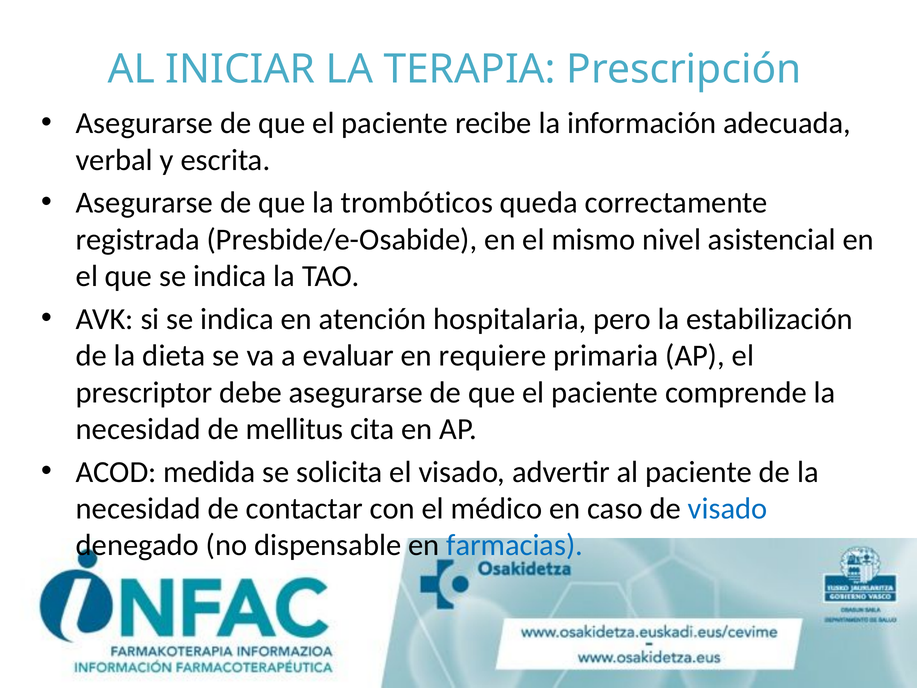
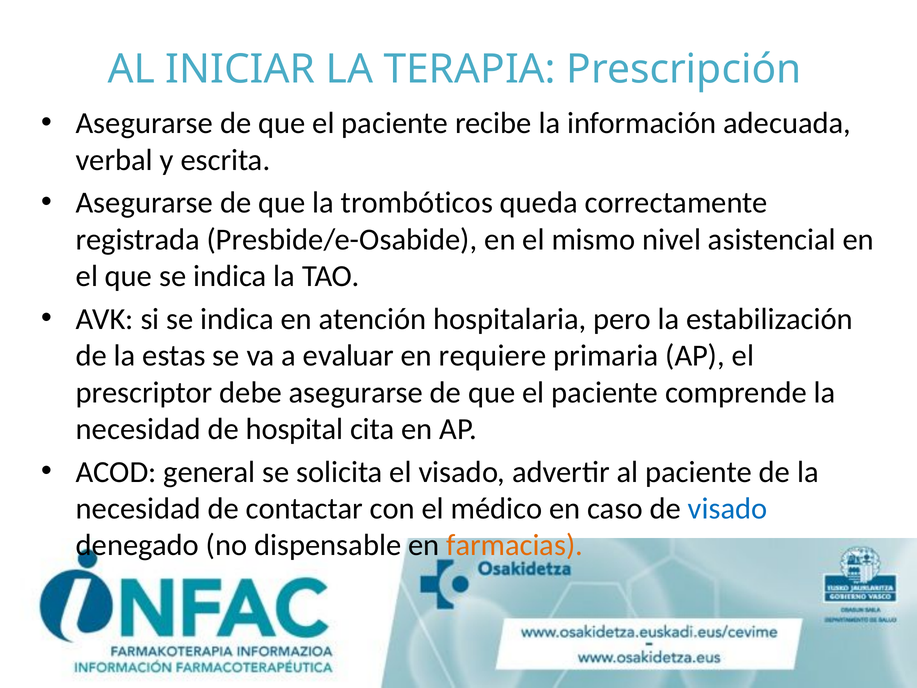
dieta: dieta -> estas (174, 356)
mellitus: mellitus -> hospital (295, 429)
medida: medida -> general (209, 472)
farmacias colour: blue -> orange (515, 545)
